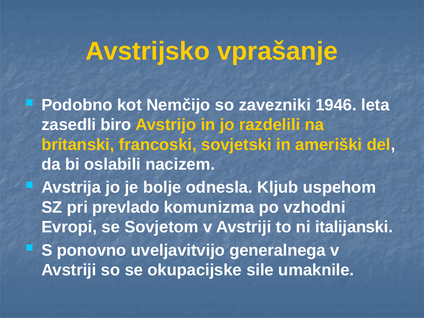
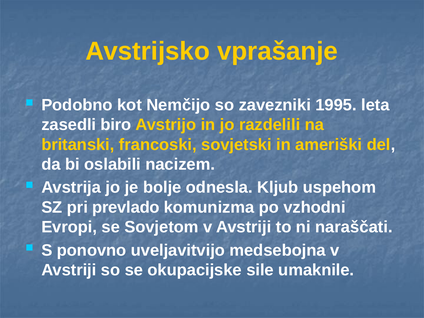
1946: 1946 -> 1995 (336, 105)
italijanski: italijanski -> naraščati (354, 227)
generalnega: generalnega -> medsebojna (278, 250)
